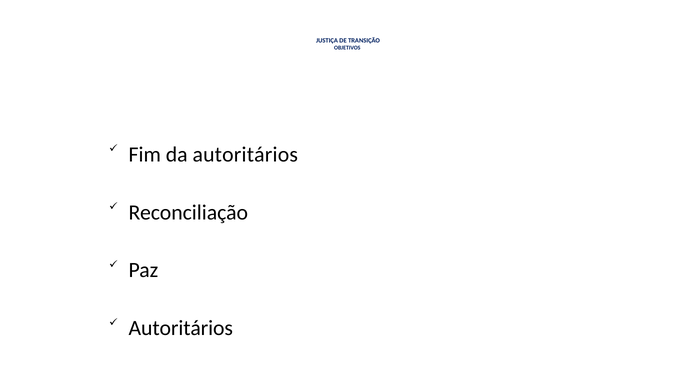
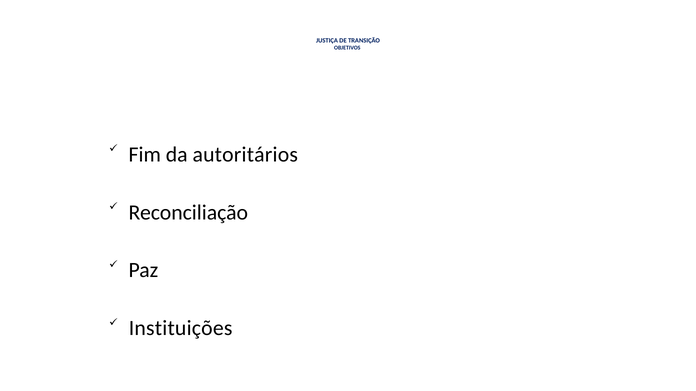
Autoritários: Autoritários -> Instituições (181, 329)
